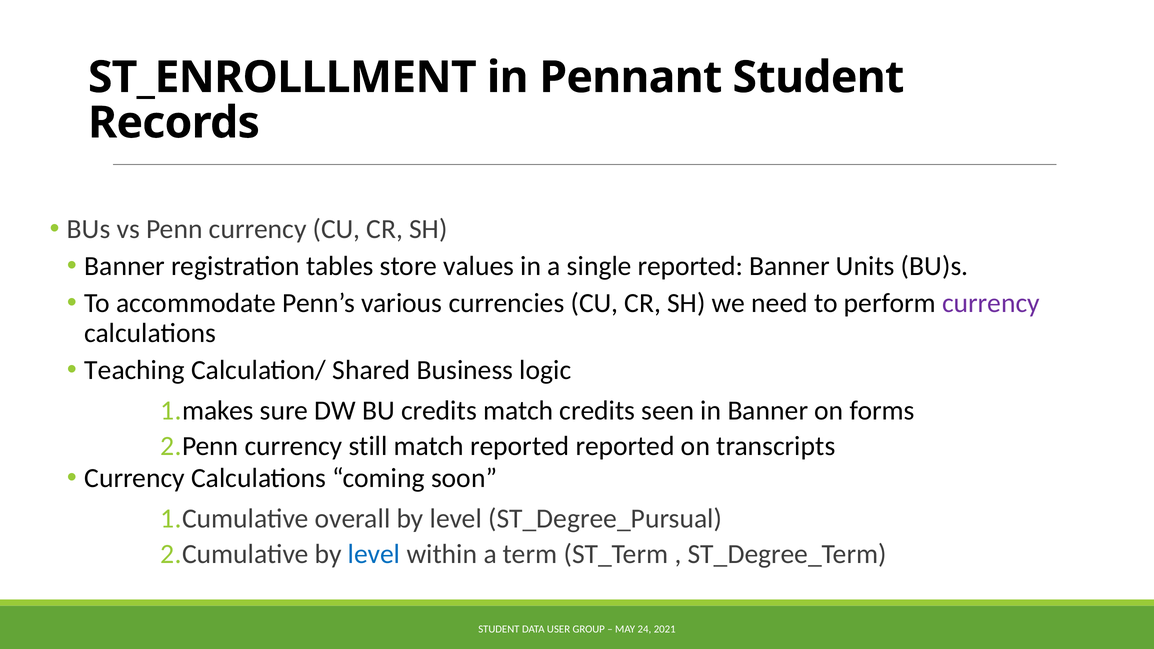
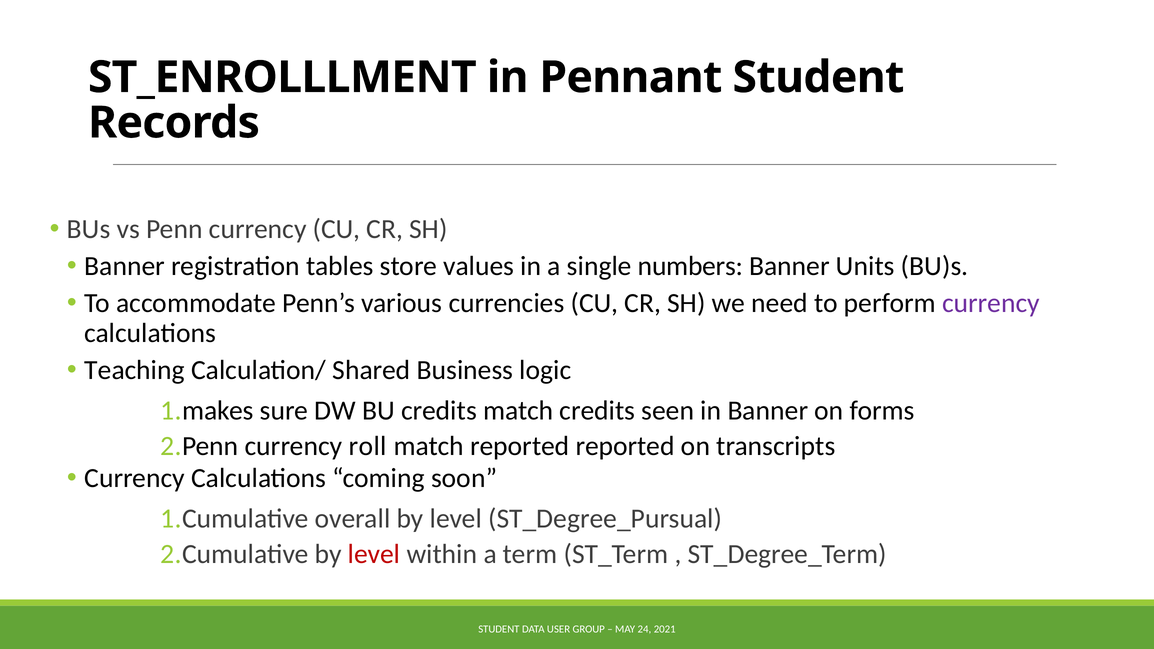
single reported: reported -> numbers (691, 266)
still: still -> roll (368, 446)
level colour: blue -> red (374, 554)
